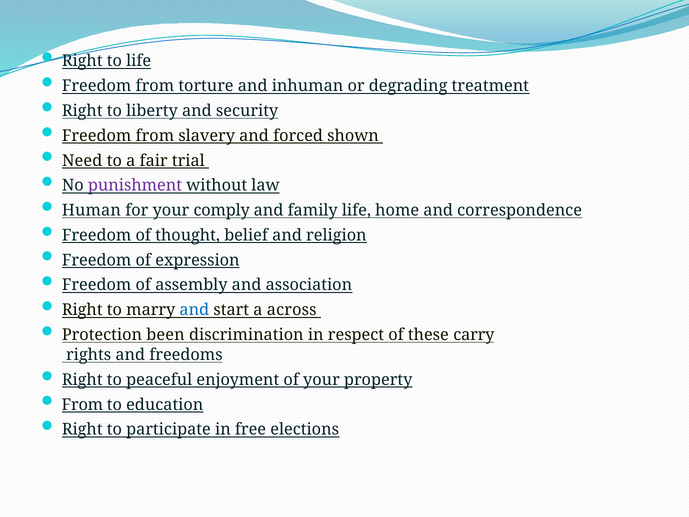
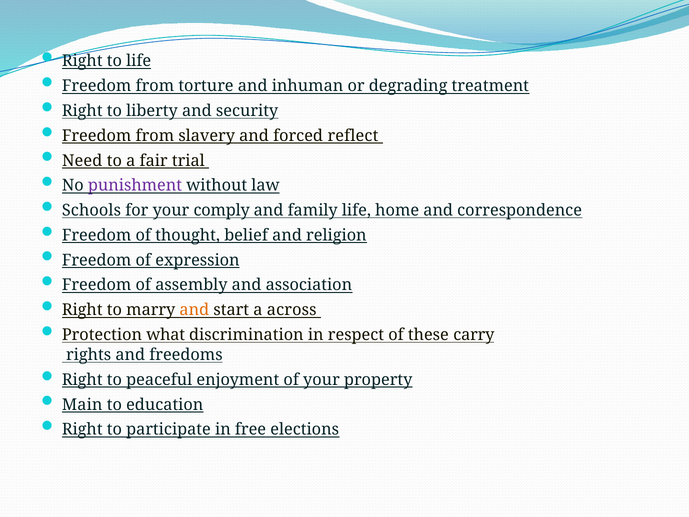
shown: shown -> reflect (353, 136)
Human: Human -> Schools (91, 210)
and colour: blue -> orange (194, 310)
been: been -> what (166, 335)
From: From -> Main (82, 404)
